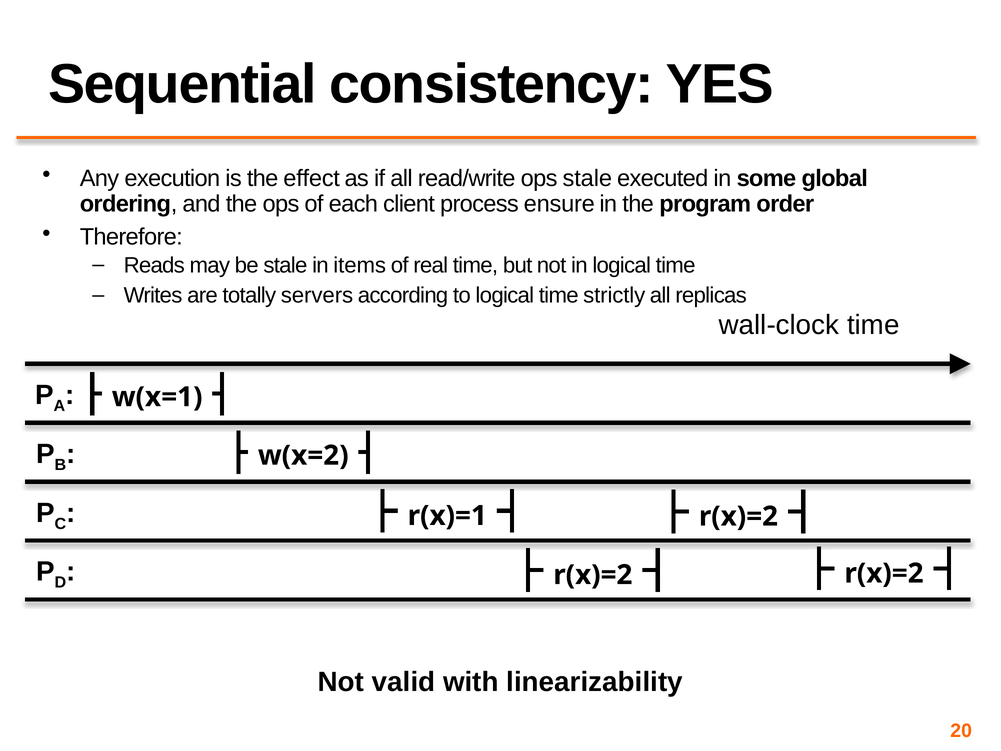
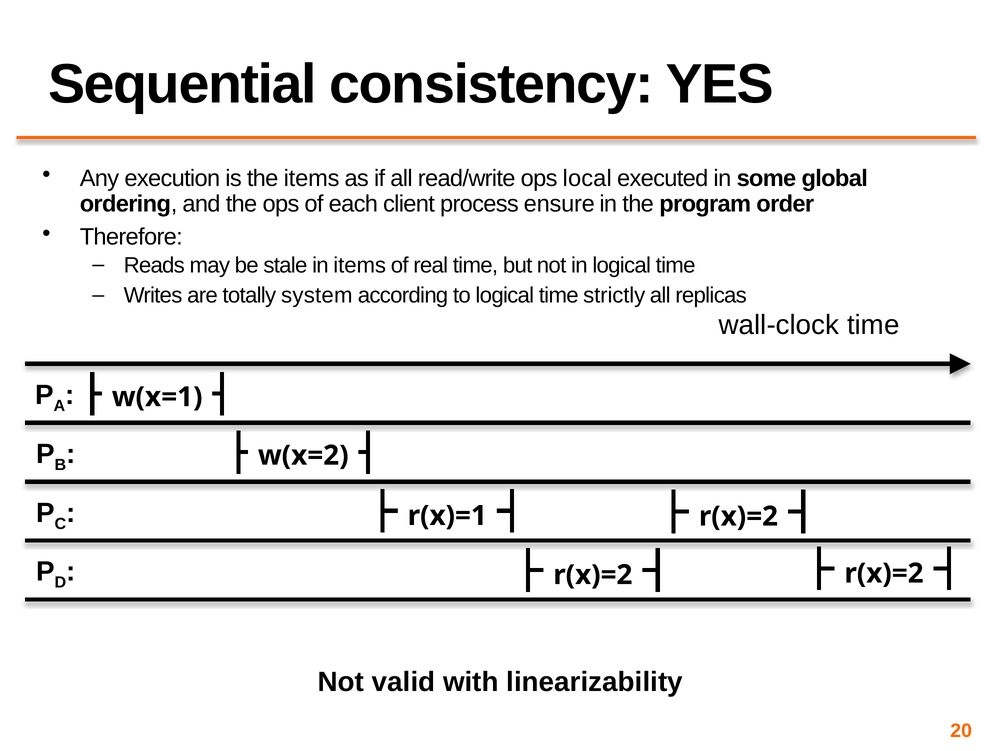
the effect: effect -> items (312, 178)
ops stale: stale -> local (587, 178)
servers: servers -> system (317, 295)
